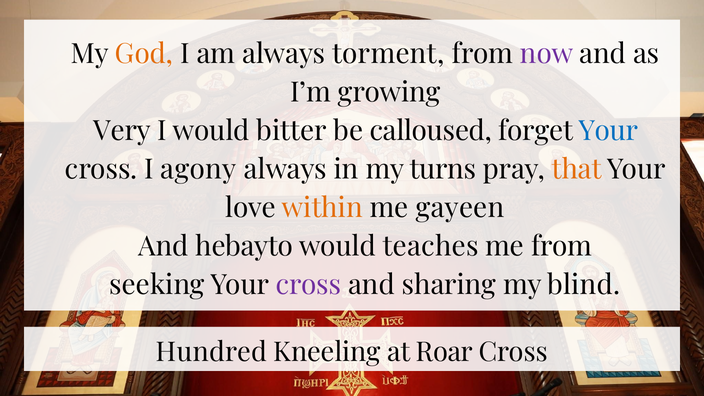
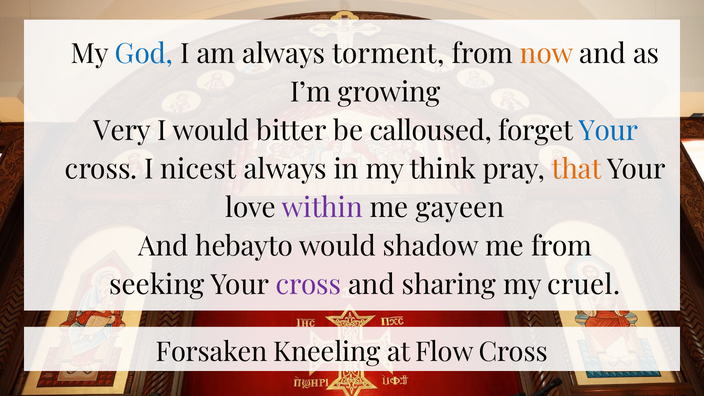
God colour: orange -> blue (144, 54)
now colour: purple -> orange (547, 54)
agony: agony -> nicest (198, 170)
turns: turns -> think (443, 170)
within colour: orange -> purple (322, 208)
teaches: teaches -> shadow (431, 247)
blind: blind -> cruel (584, 285)
Hundred: Hundred -> Forsaken (212, 352)
Roar: Roar -> Flow (444, 352)
